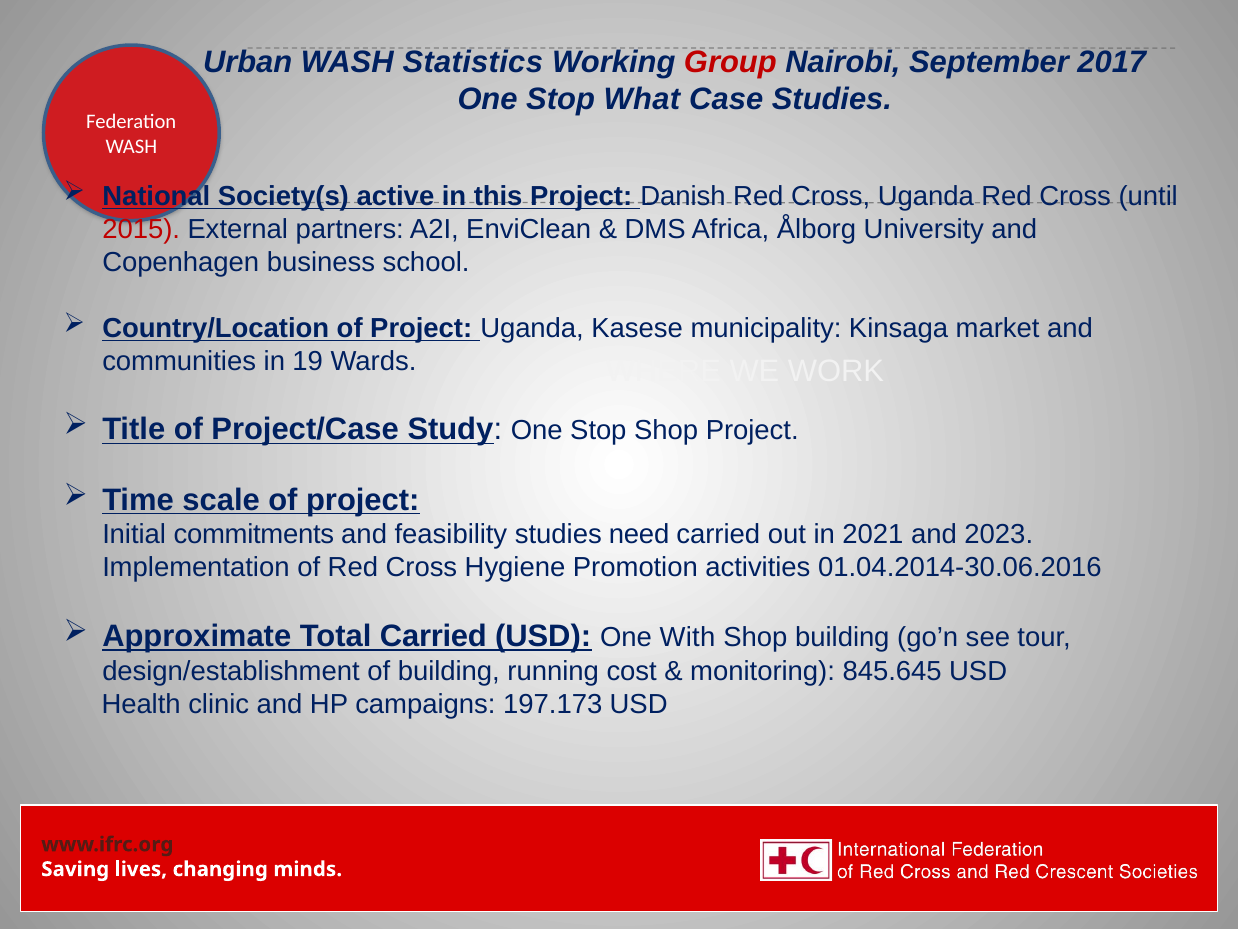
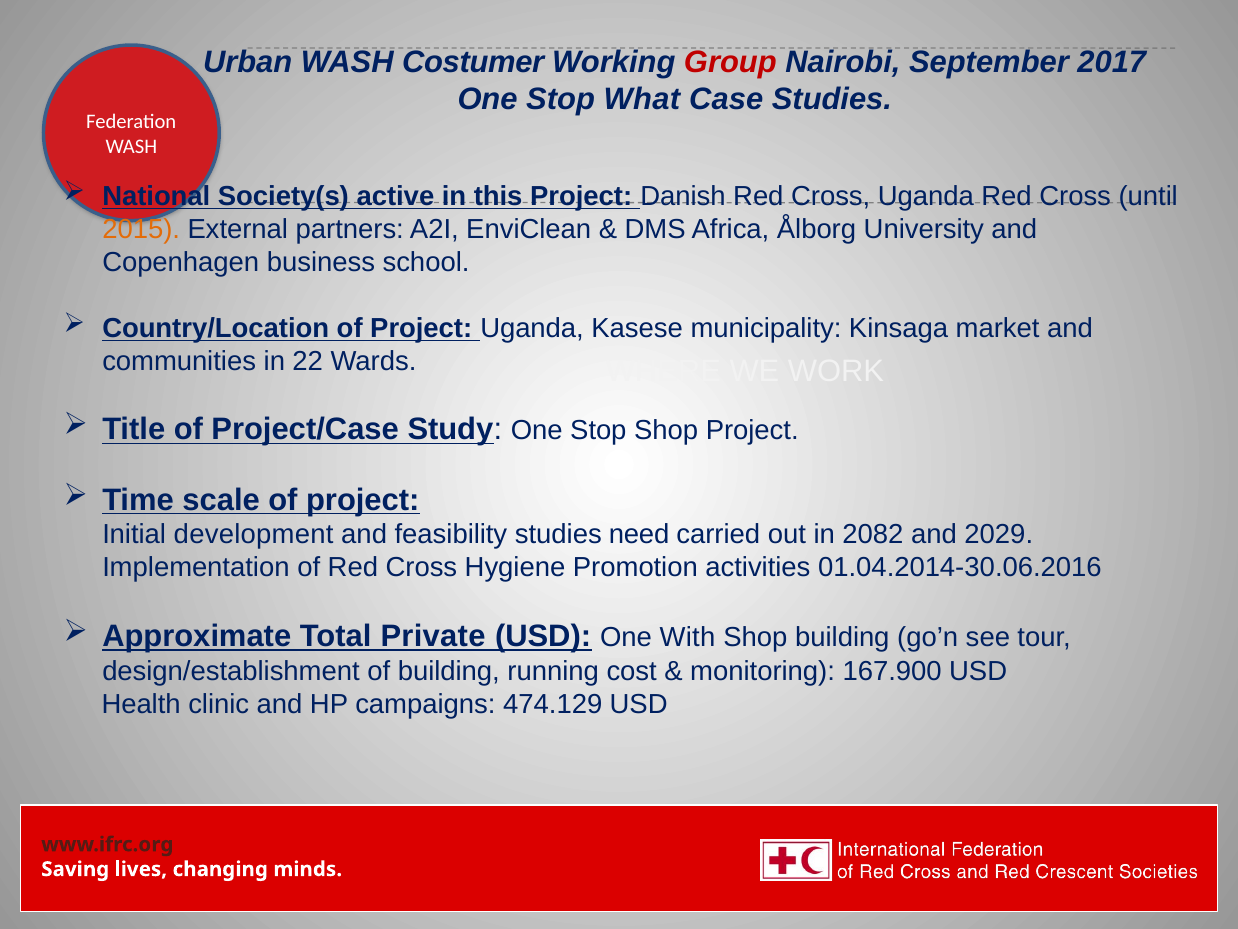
Statistics: Statistics -> Costumer (473, 62)
2015 colour: red -> orange (141, 229)
19: 19 -> 22 (308, 361)
commitments: commitments -> development (254, 534)
2021: 2021 -> 2082 (873, 534)
2023: 2023 -> 2029 (999, 534)
Total Carried: Carried -> Private (433, 636)
845.645: 845.645 -> 167.900 (892, 671)
197.173: 197.173 -> 474.129 (553, 704)
